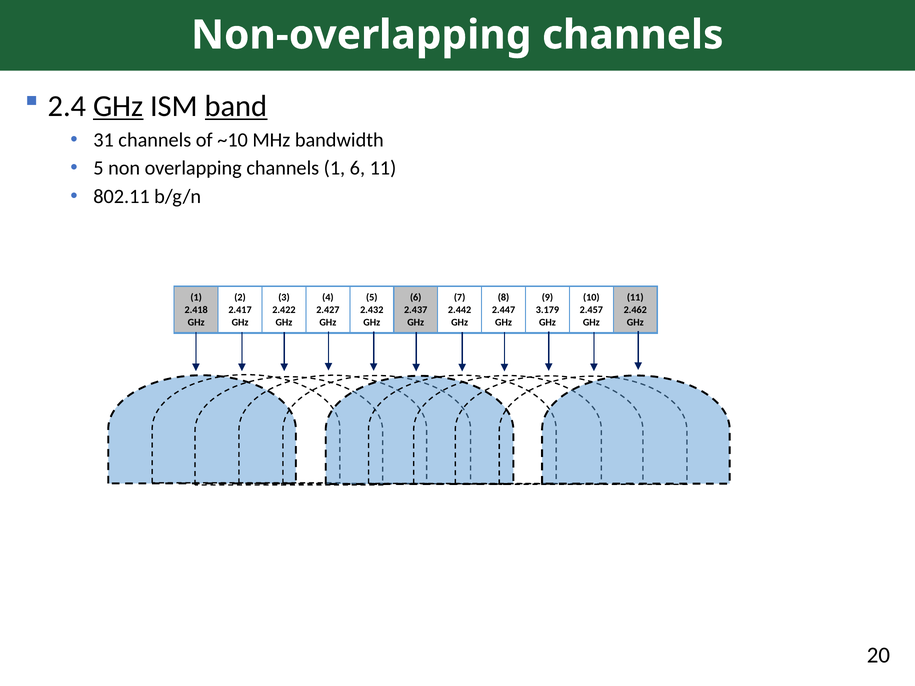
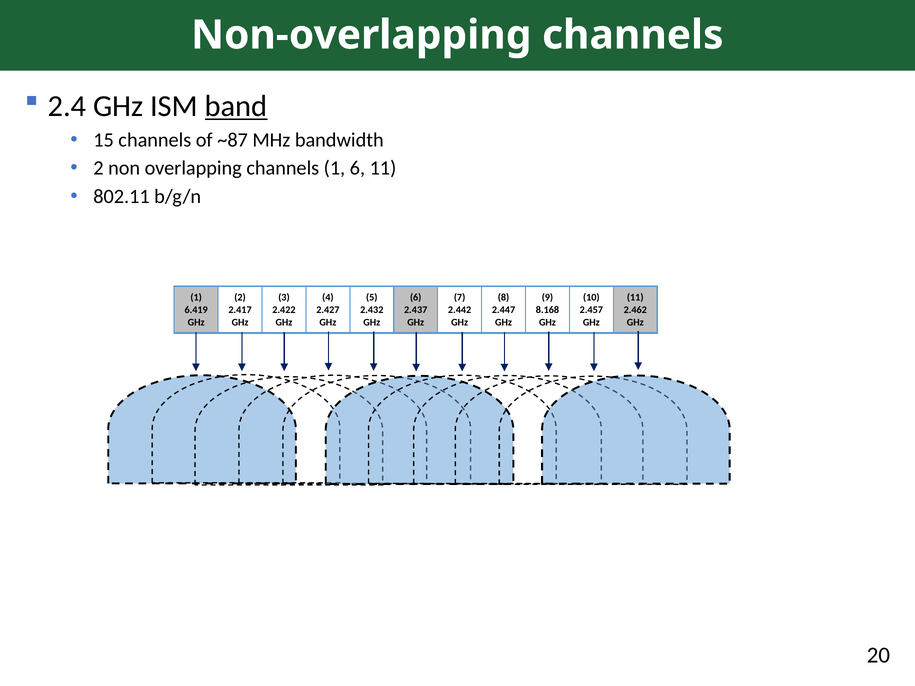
GHz underline: present -> none (118, 106)
31: 31 -> 15 (104, 140)
~10: ~10 -> ~87 (233, 140)
5: 5 -> 2 (99, 168)
2.418: 2.418 -> 6.419 (196, 310)
3.179: 3.179 -> 8.168 (547, 310)
